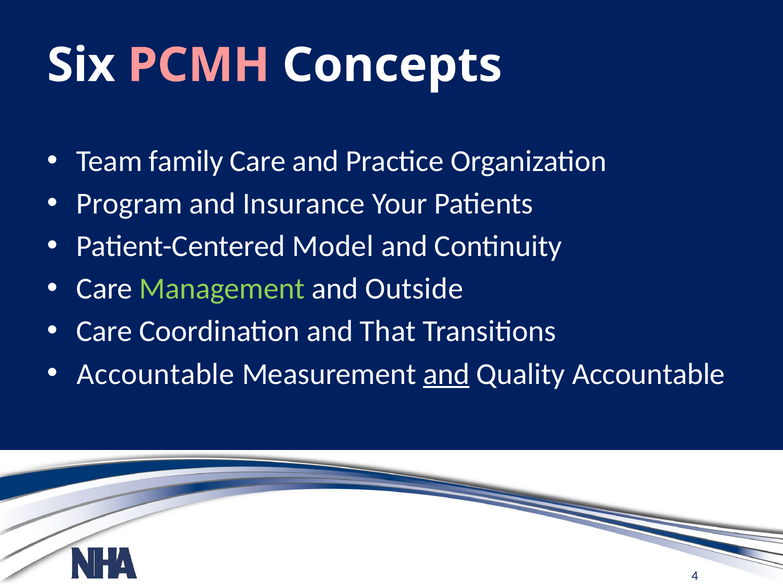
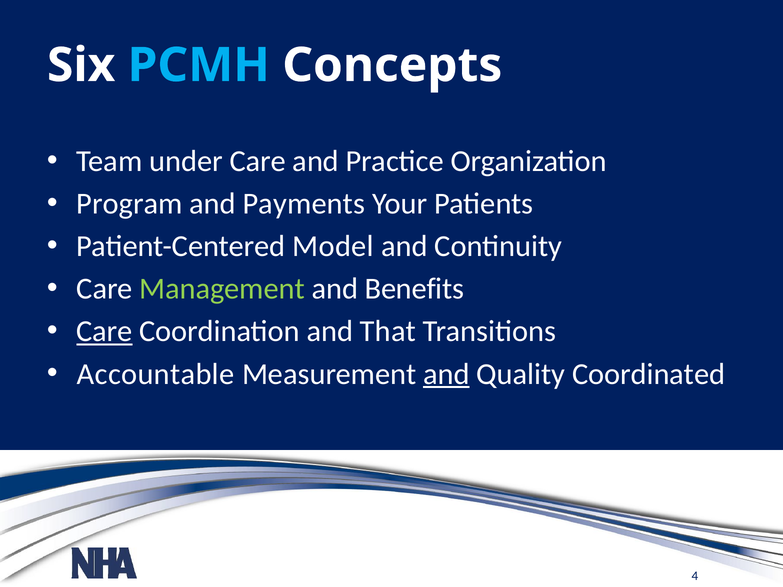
PCMH colour: pink -> light blue (199, 65)
family: family -> under (186, 161)
Insurance: Insurance -> Payments (304, 204)
Outside: Outside -> Benefits (414, 289)
Care underline: none -> present (104, 332)
Quality Accountable: Accountable -> Coordinated (649, 374)
